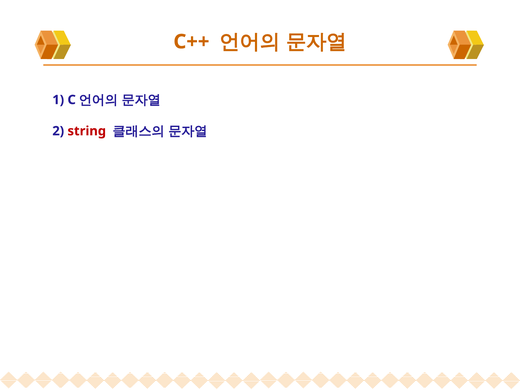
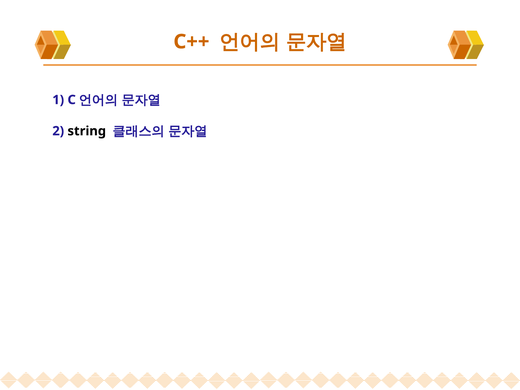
string colour: red -> black (87, 131)
